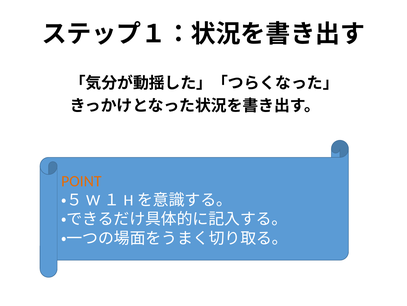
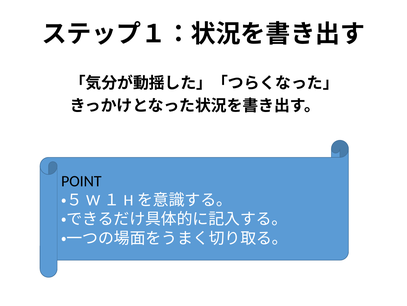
POINT colour: orange -> black (81, 181)
